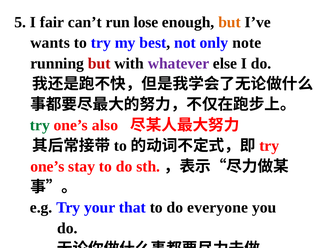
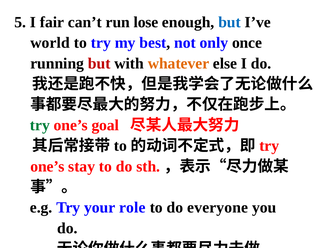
but colour: orange -> blue (230, 22)
wants: wants -> world (50, 43)
note: note -> once (247, 43)
whatever colour: purple -> orange (179, 63)
also: also -> goal (105, 125)
that: that -> role (132, 208)
